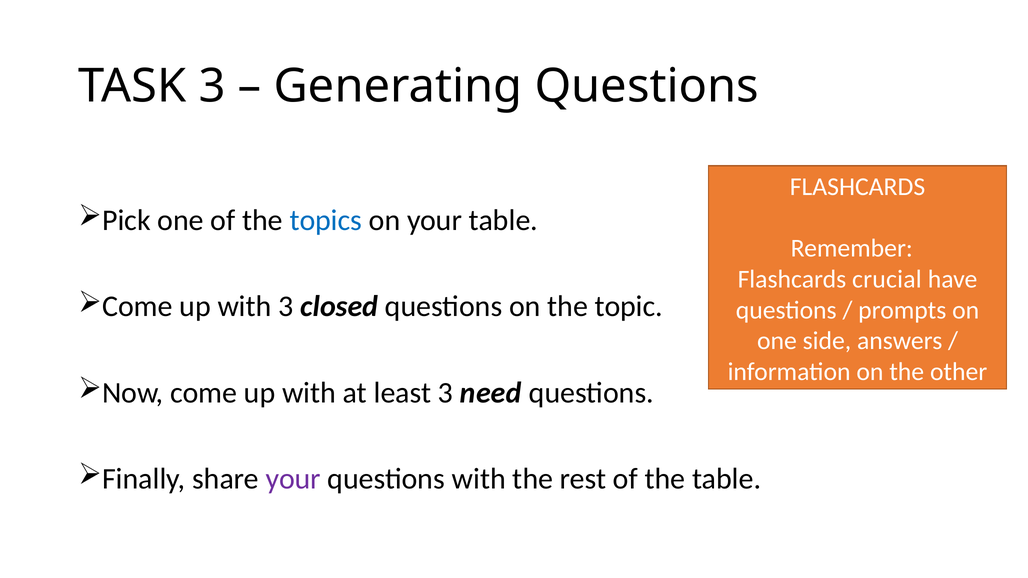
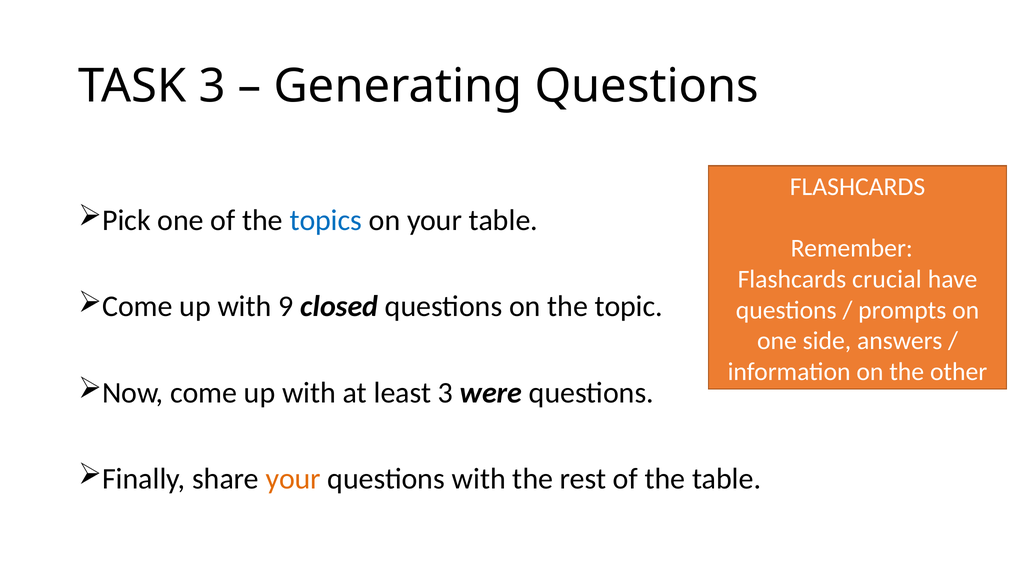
with 3: 3 -> 9 (286, 307)
need: need -> were (491, 393)
your colour: purple -> orange (293, 479)
